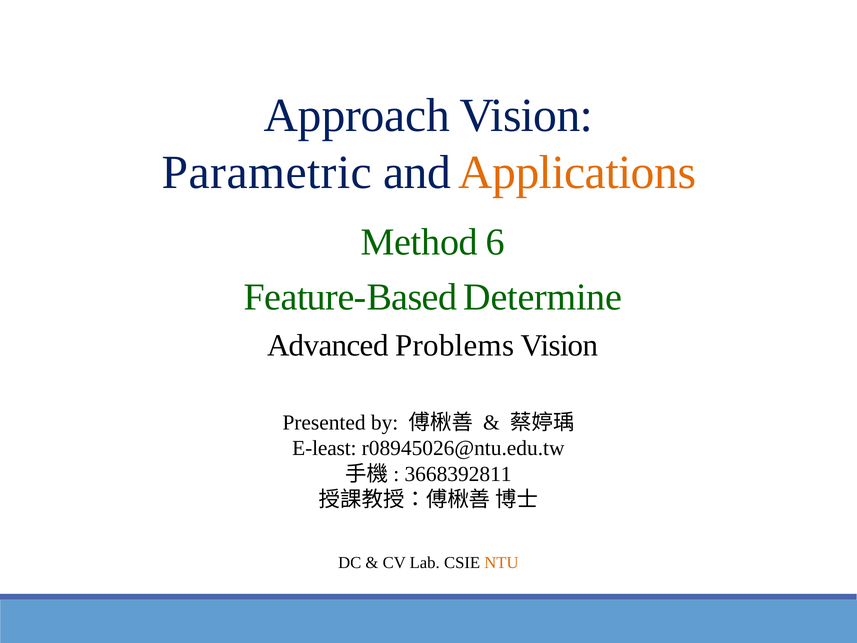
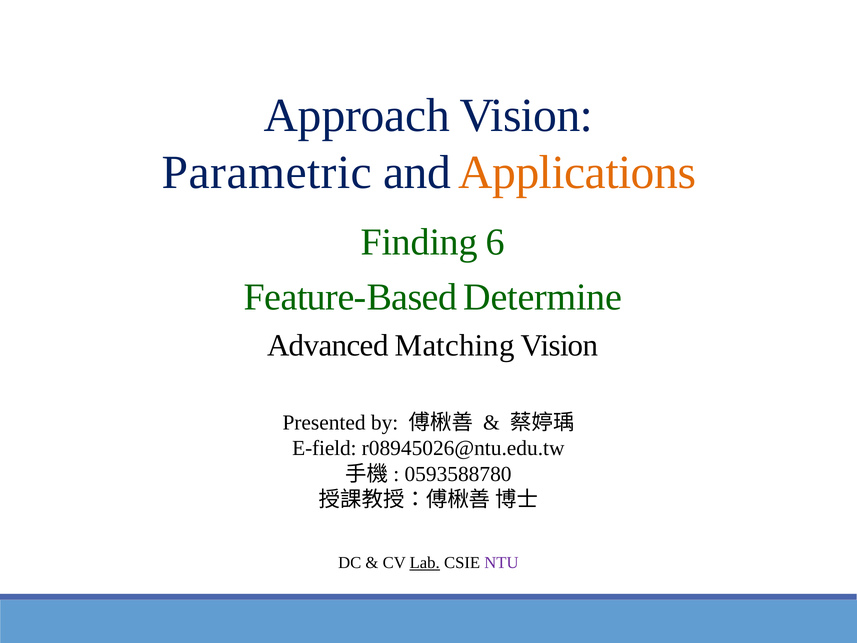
Method: Method -> Finding (419, 242)
Problems: Problems -> Matching (455, 345)
E-least: E-least -> E-field (324, 448)
3668392811: 3668392811 -> 0593588780 (458, 474)
Lab underline: none -> present (425, 563)
NTU colour: orange -> purple (501, 563)
